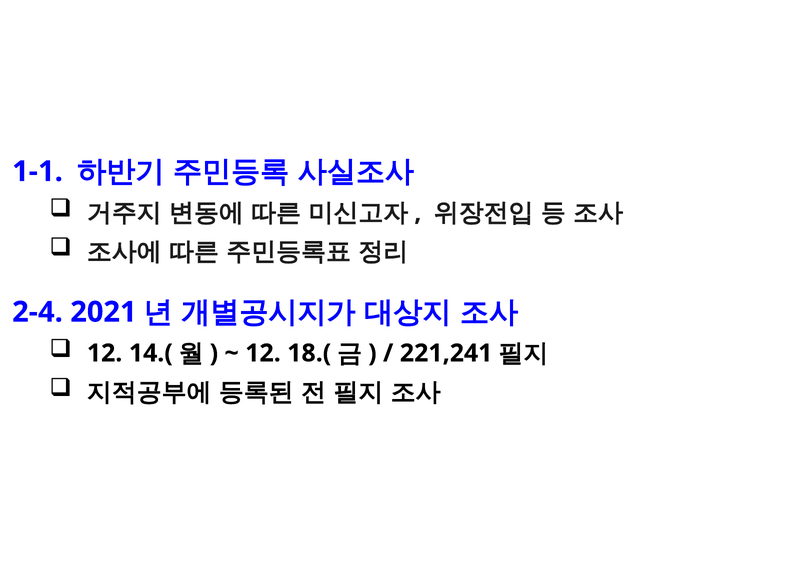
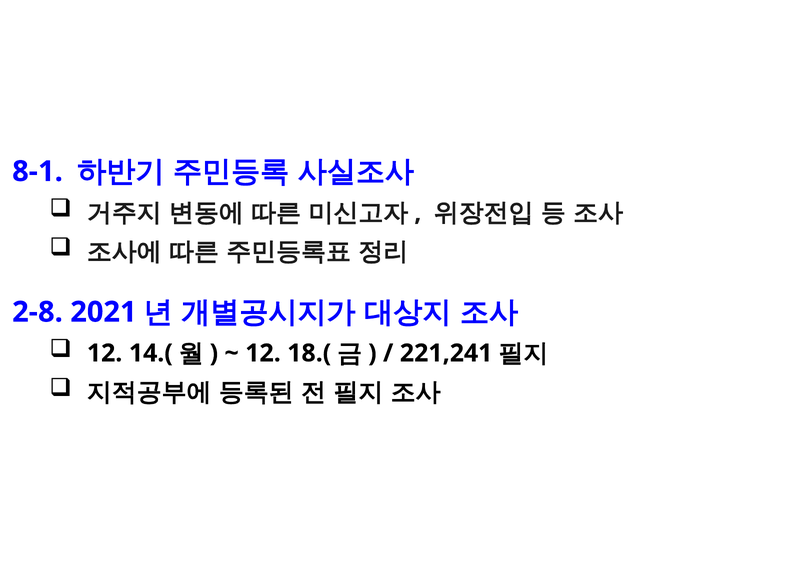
1-1: 1-1 -> 8-1 (37, 171)
2-4: 2-4 -> 2-8 (37, 312)
